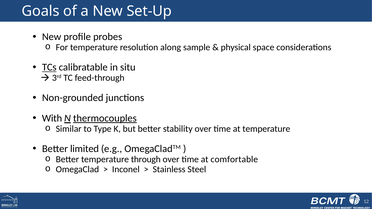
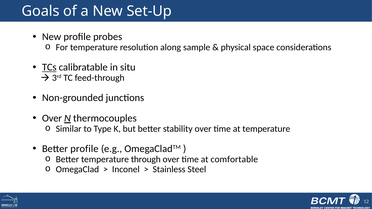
With: With -> Over (52, 118)
thermocouples underline: present -> none (105, 118)
Better limited: limited -> profile (84, 149)
